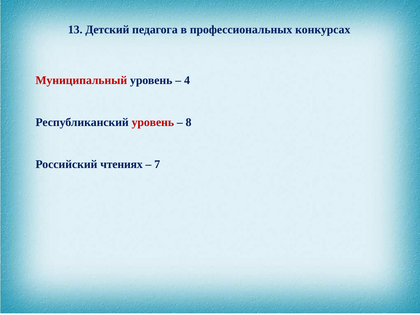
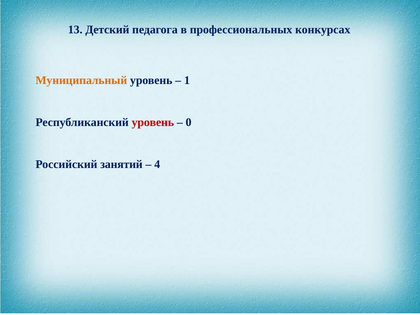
Муниципальный colour: red -> orange (81, 80)
4: 4 -> 1 (187, 80)
8: 8 -> 0 (189, 122)
чтениях: чтениях -> занятий (121, 164)
7: 7 -> 4 (157, 164)
